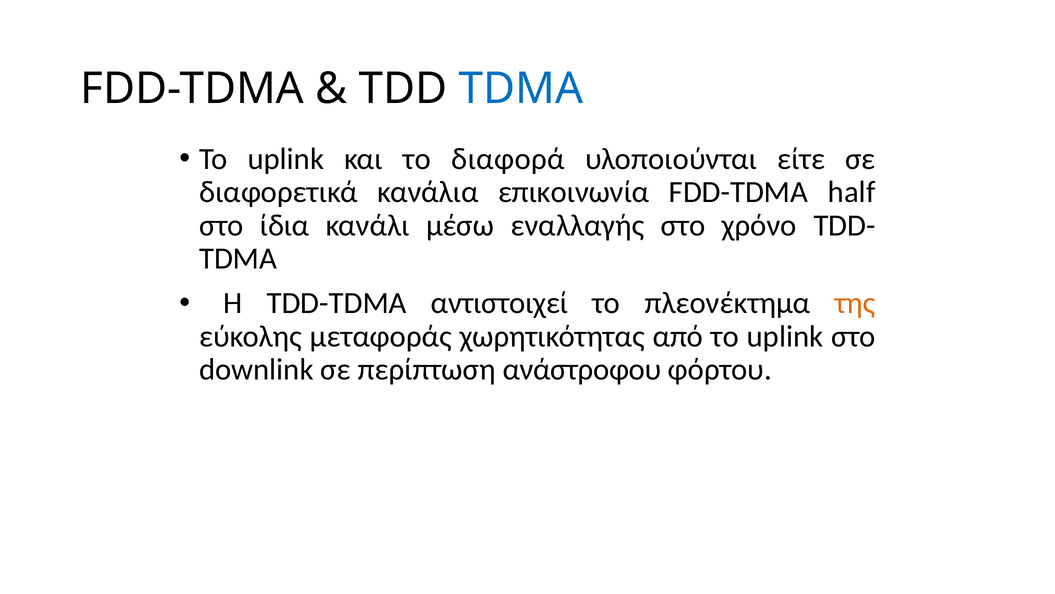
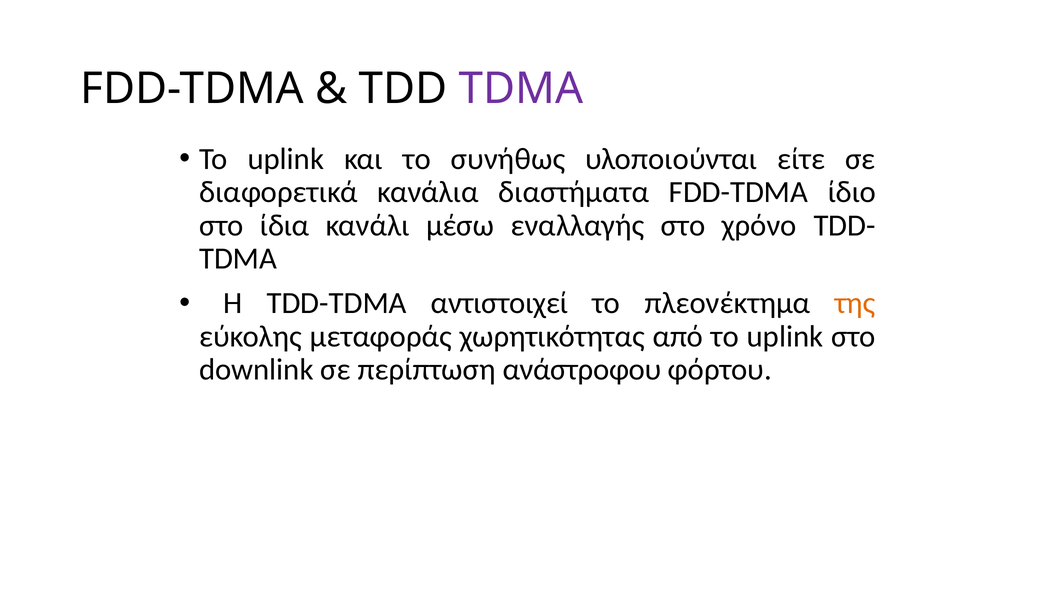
TDMA colour: blue -> purple (521, 89)
διαφορά: διαφορά -> συνήθως (508, 159)
επικοινωνία: επικοινωνία -> διαστήματα (574, 192)
half: half -> ίδιο (852, 192)
